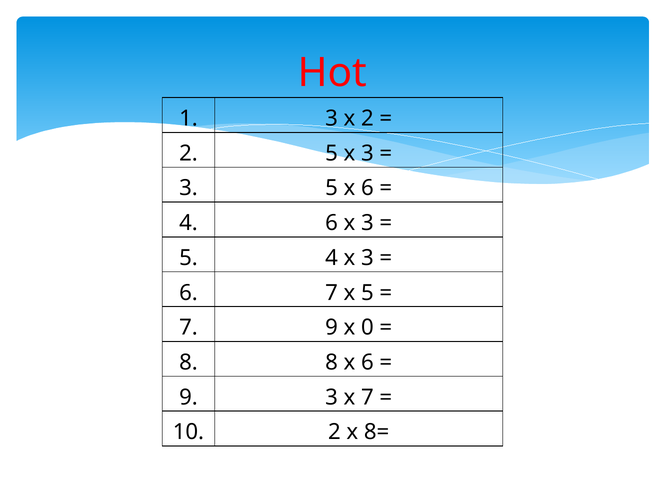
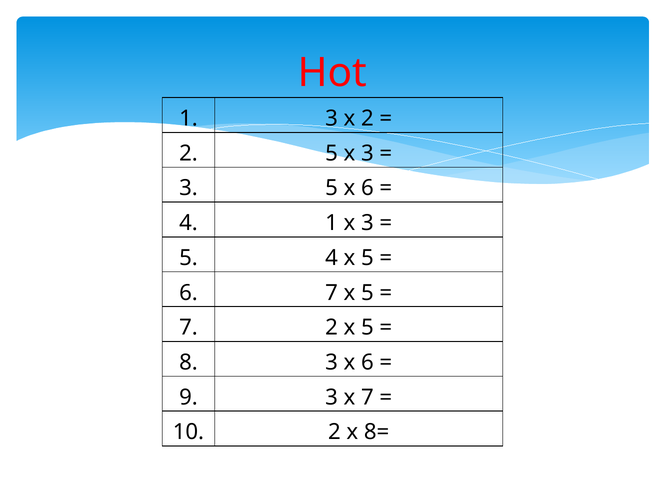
4 6: 6 -> 1 (331, 223)
4 x 3: 3 -> 5 (367, 258)
7 9: 9 -> 2 (331, 327)
0: 0 -> 5 (367, 327)
8 8: 8 -> 3 (331, 362)
